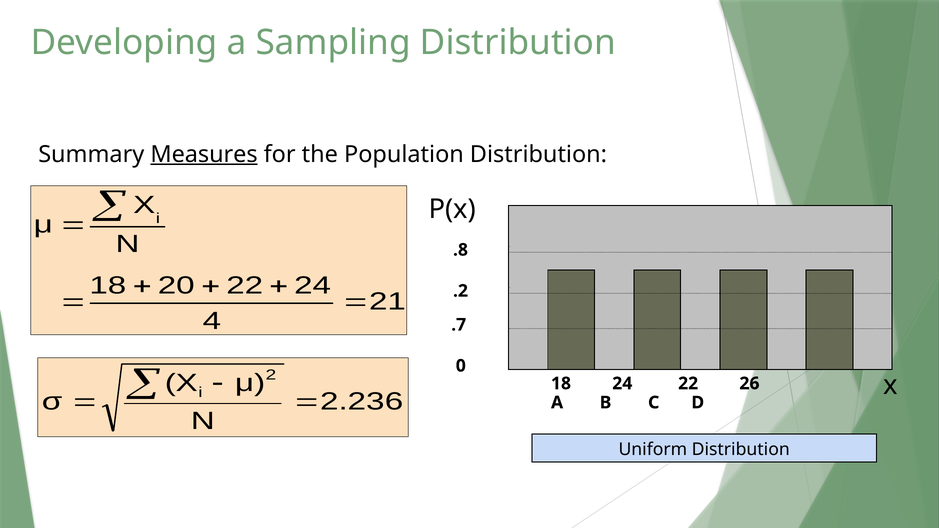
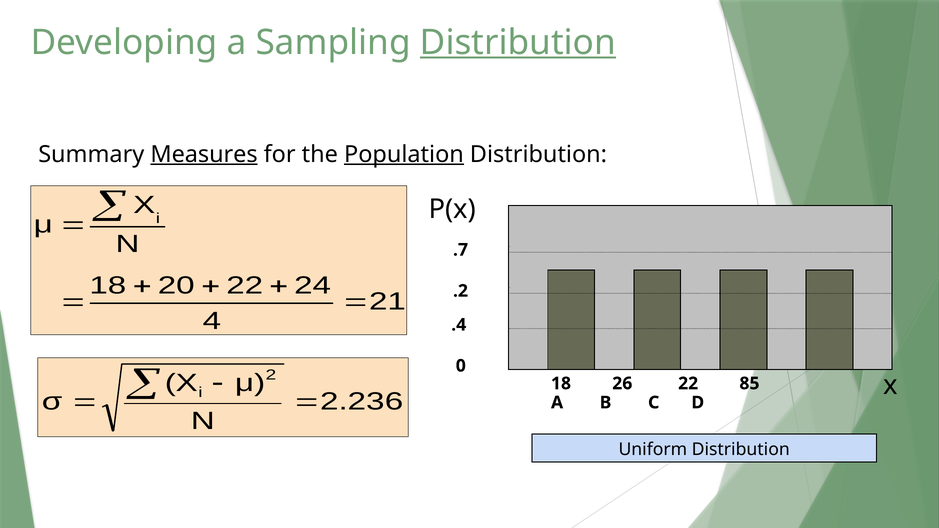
Distribution underline: none -> present (518, 42)
Population underline: none -> present (404, 154)
.8: .8 -> .7 (460, 250)
.7: .7 -> .4 (459, 325)
18 24: 24 -> 26 (622, 384)
26: 26 -> 85 (749, 384)
